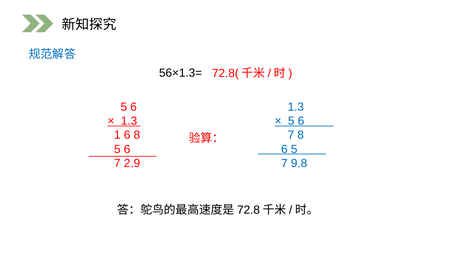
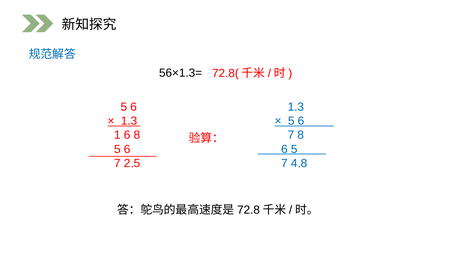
2 9: 9 -> 5 (137, 163)
7 9: 9 -> 4 (294, 163)
